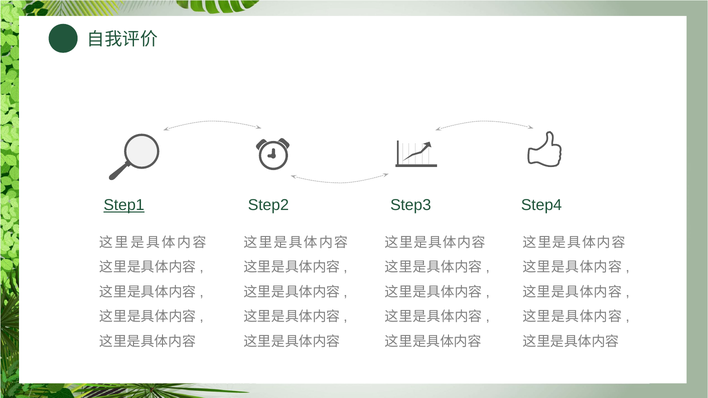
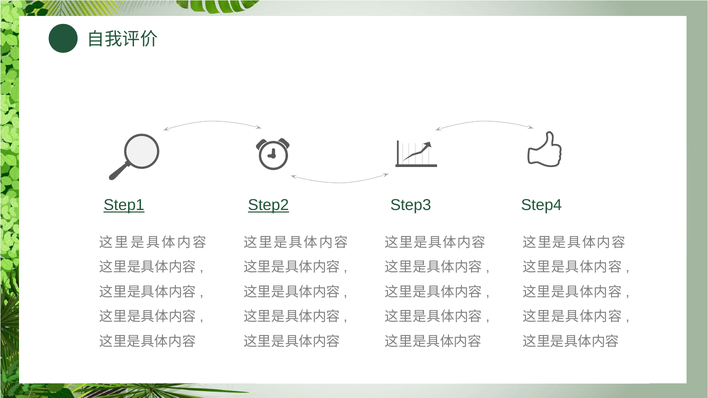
Step2 underline: none -> present (268, 205)
